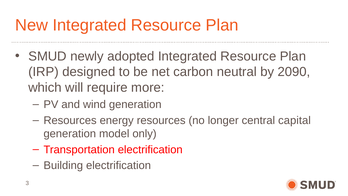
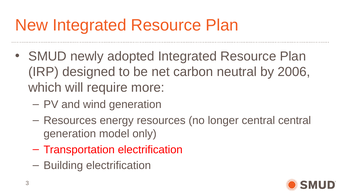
2090: 2090 -> 2006 (294, 72)
central capital: capital -> central (295, 120)
